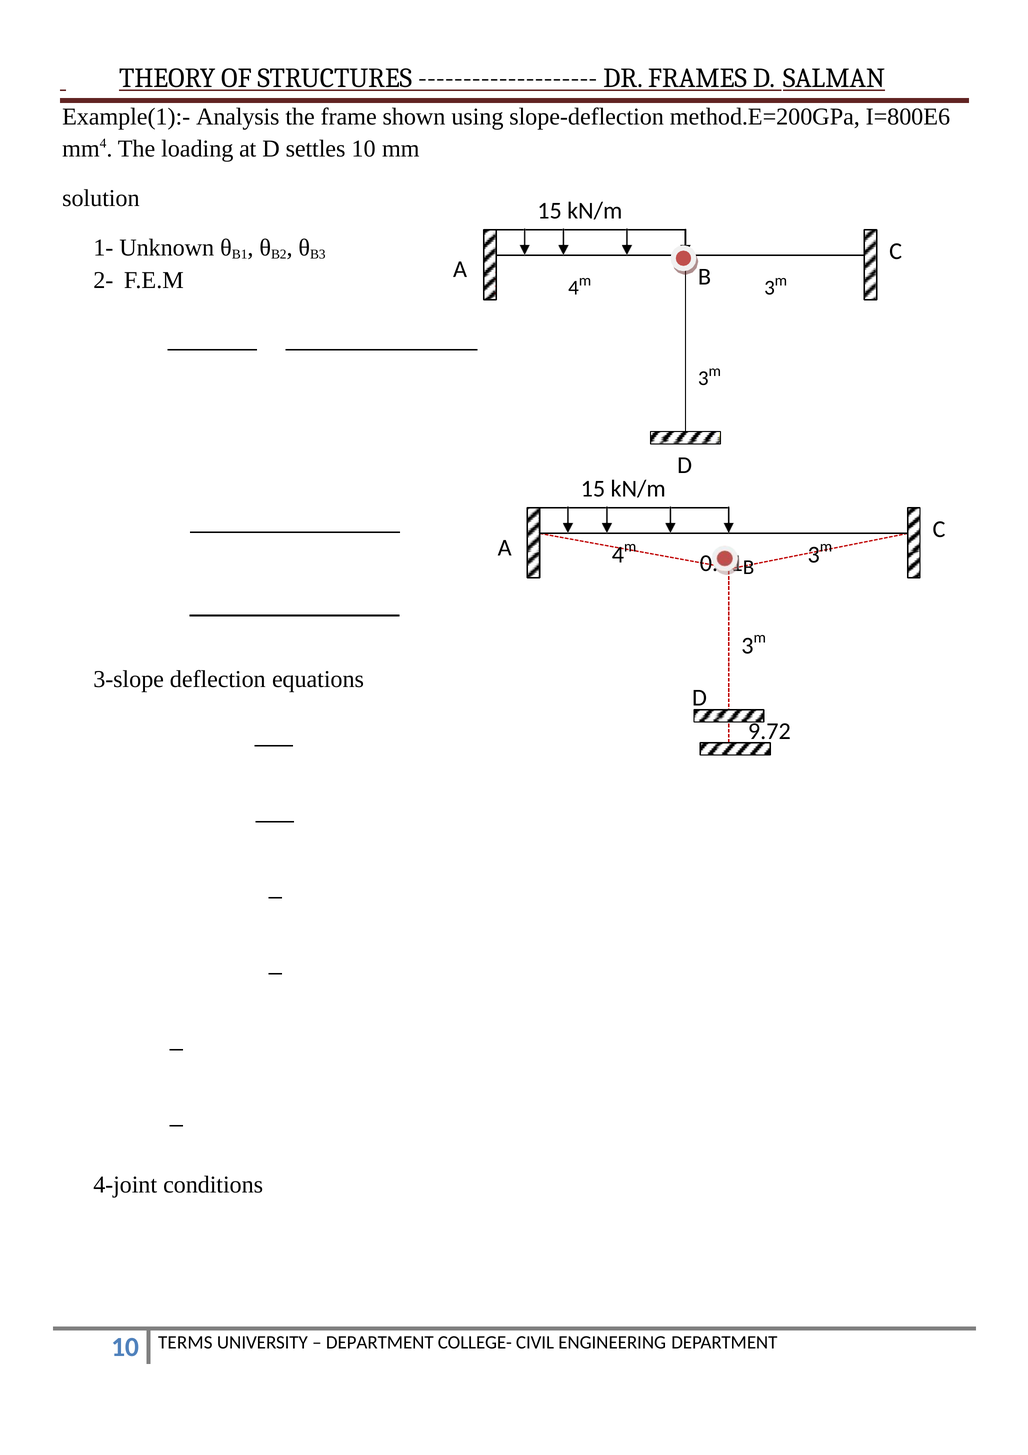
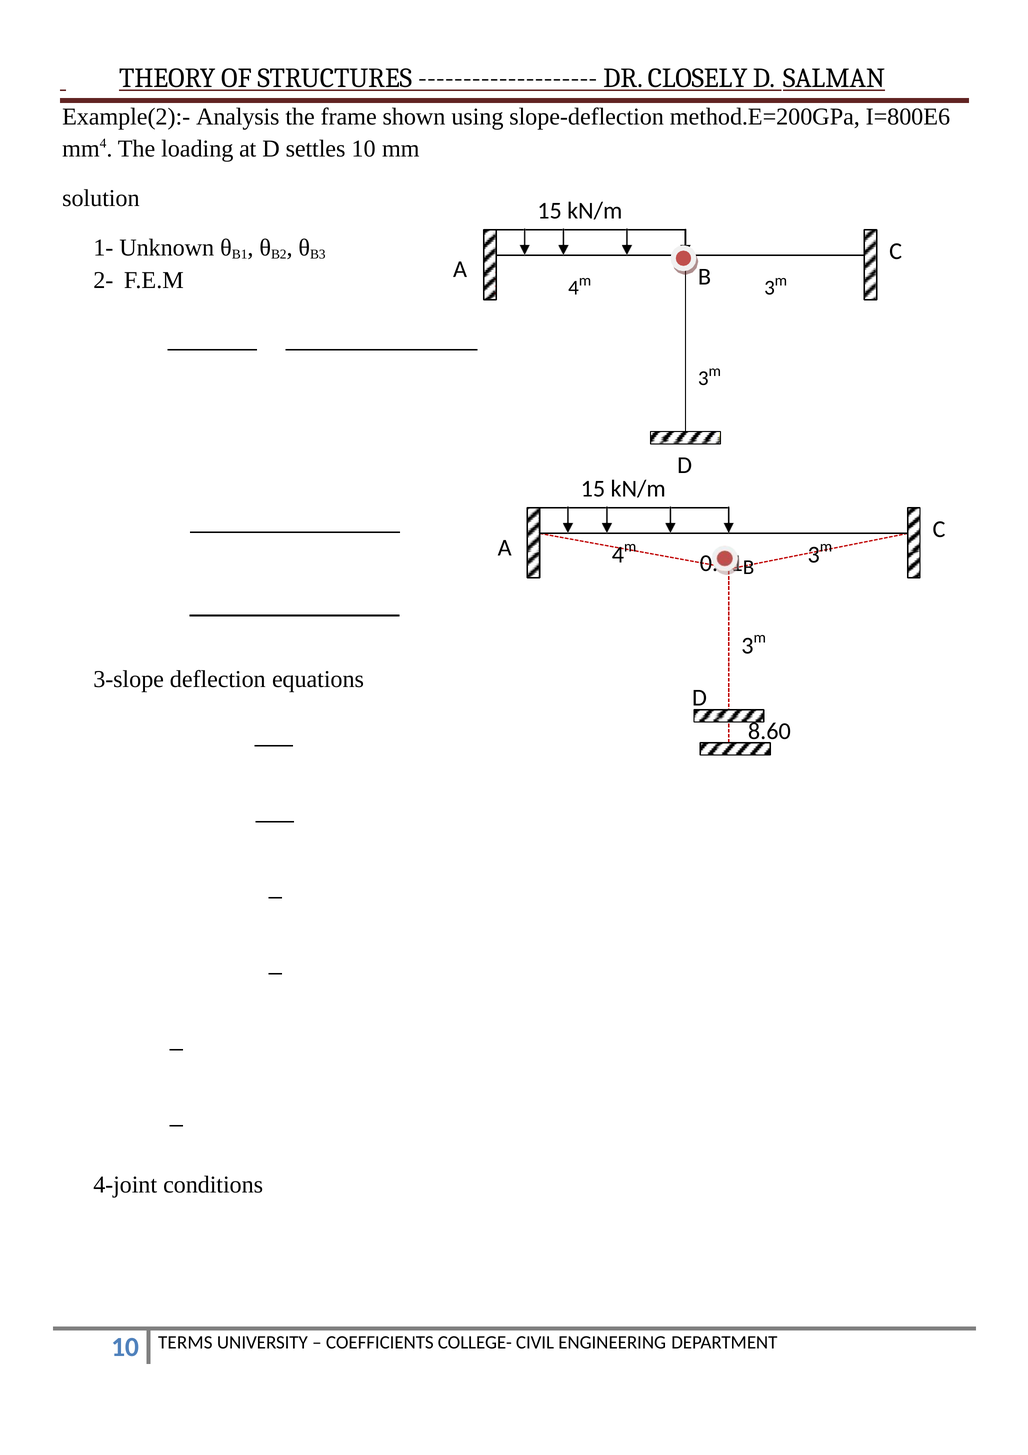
FRAMES: FRAMES -> CLOSELY (698, 78)
Example(1):-: Example(1):- -> Example(2):- (126, 117)
9.72: 9.72 -> 8.60 (769, 731)
DEPARTMENT: DEPARTMENT -> COEFFICIENTS (380, 1342)
